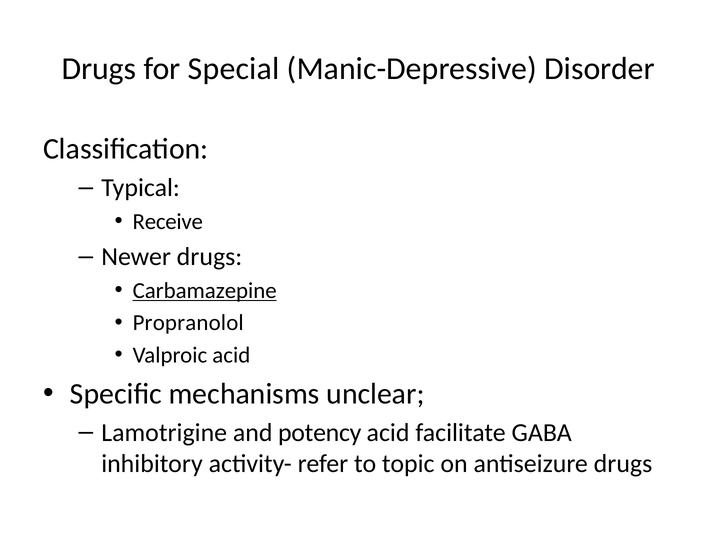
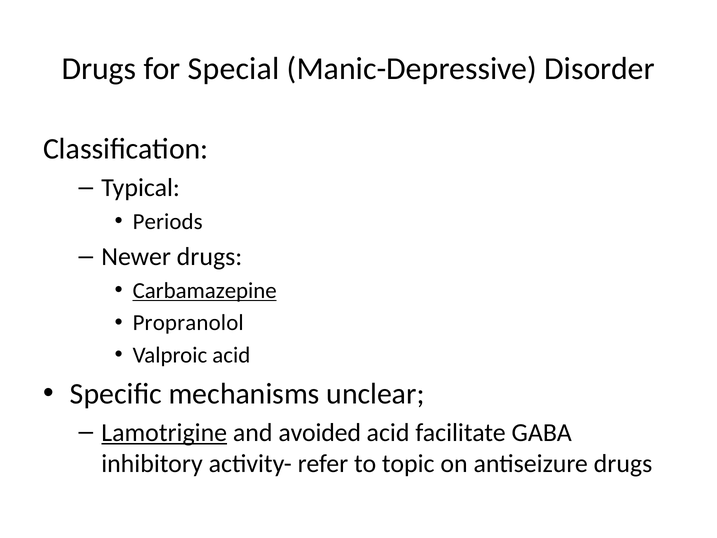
Receive: Receive -> Periods (168, 222)
Lamotrigine underline: none -> present (164, 432)
potency: potency -> avoided (320, 432)
